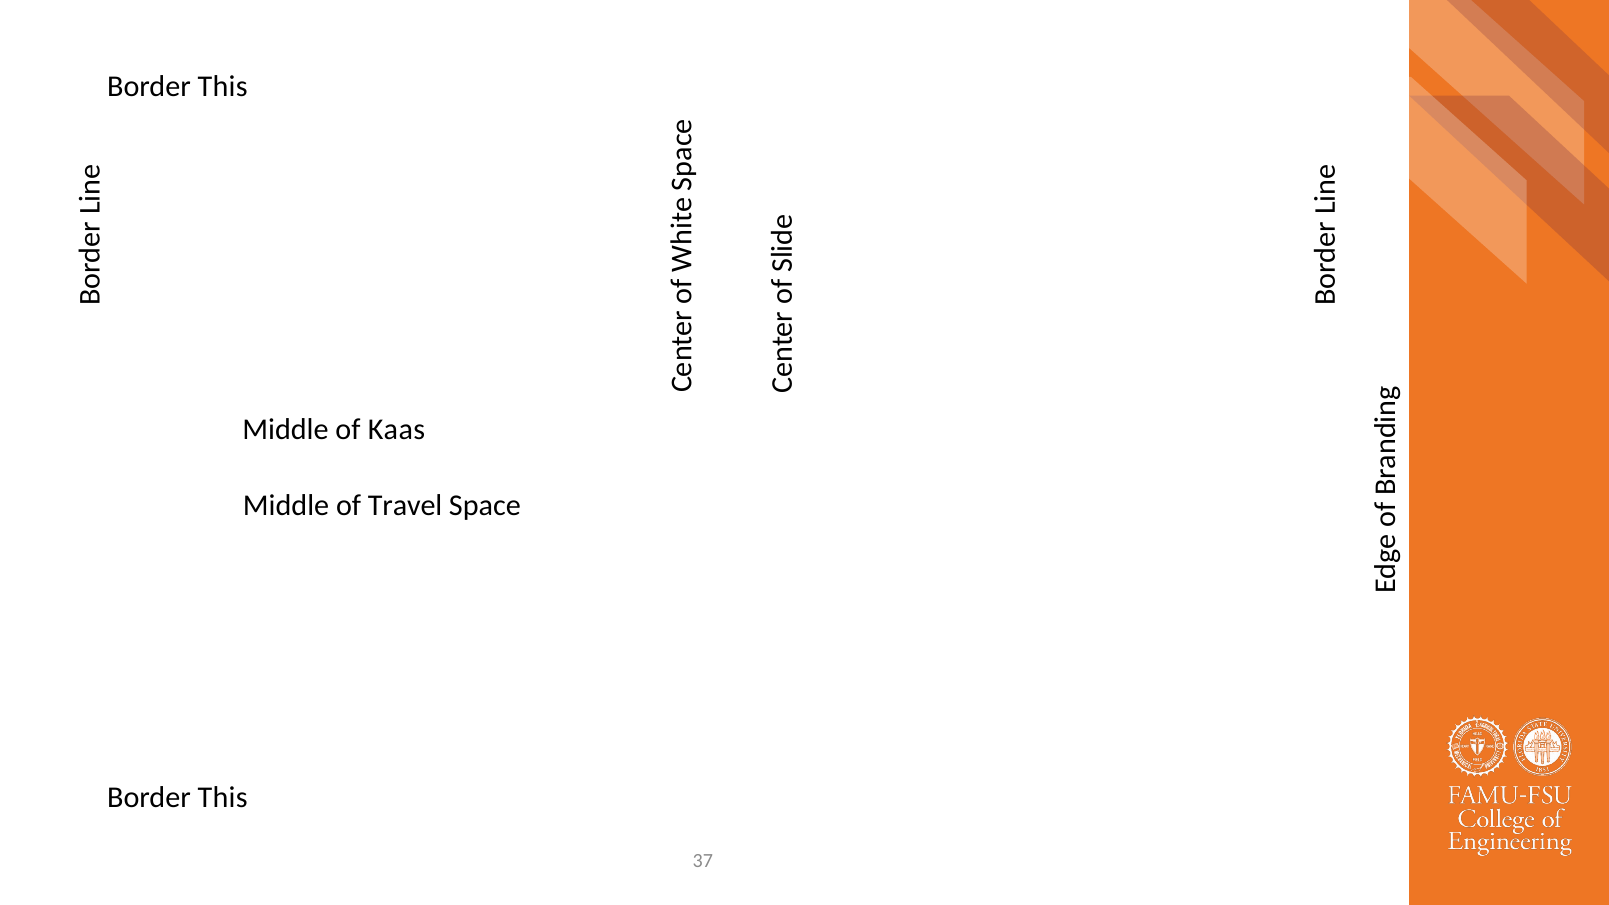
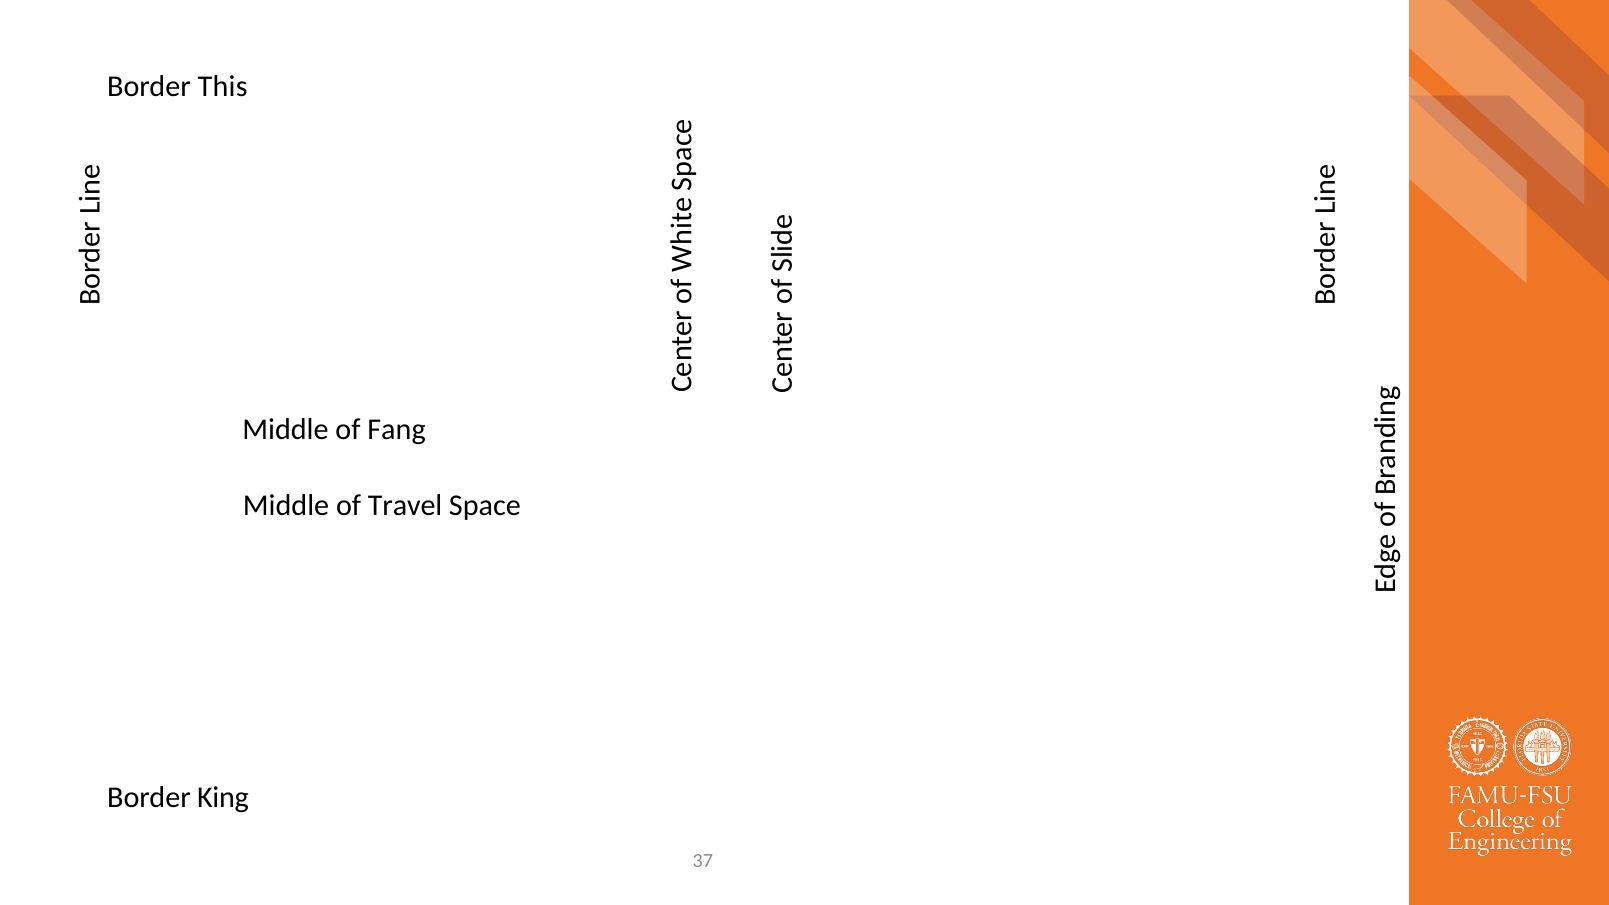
Kaas: Kaas -> Fang (397, 430)
This: This -> King (223, 798)
